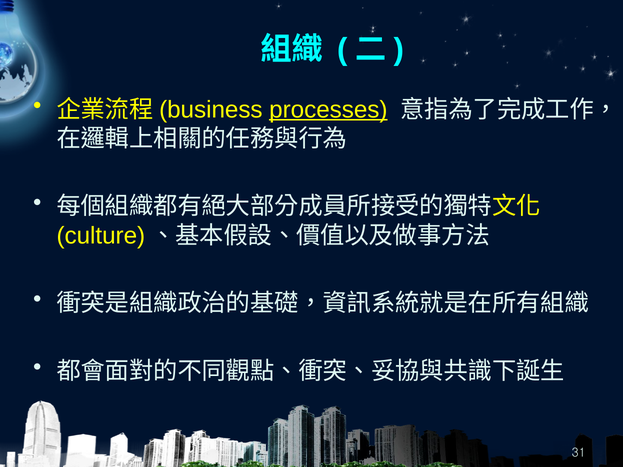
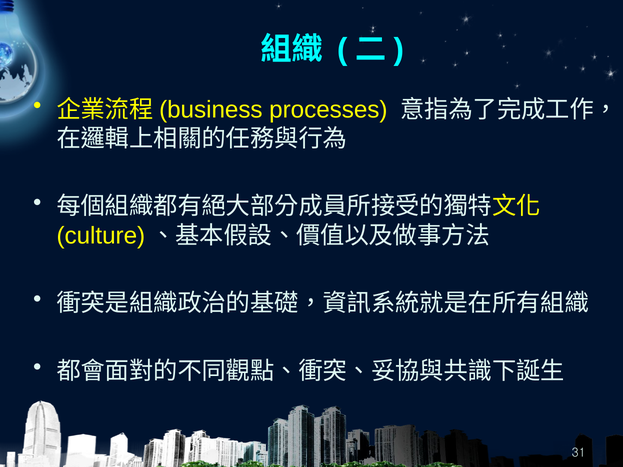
processes underline: present -> none (328, 110)
